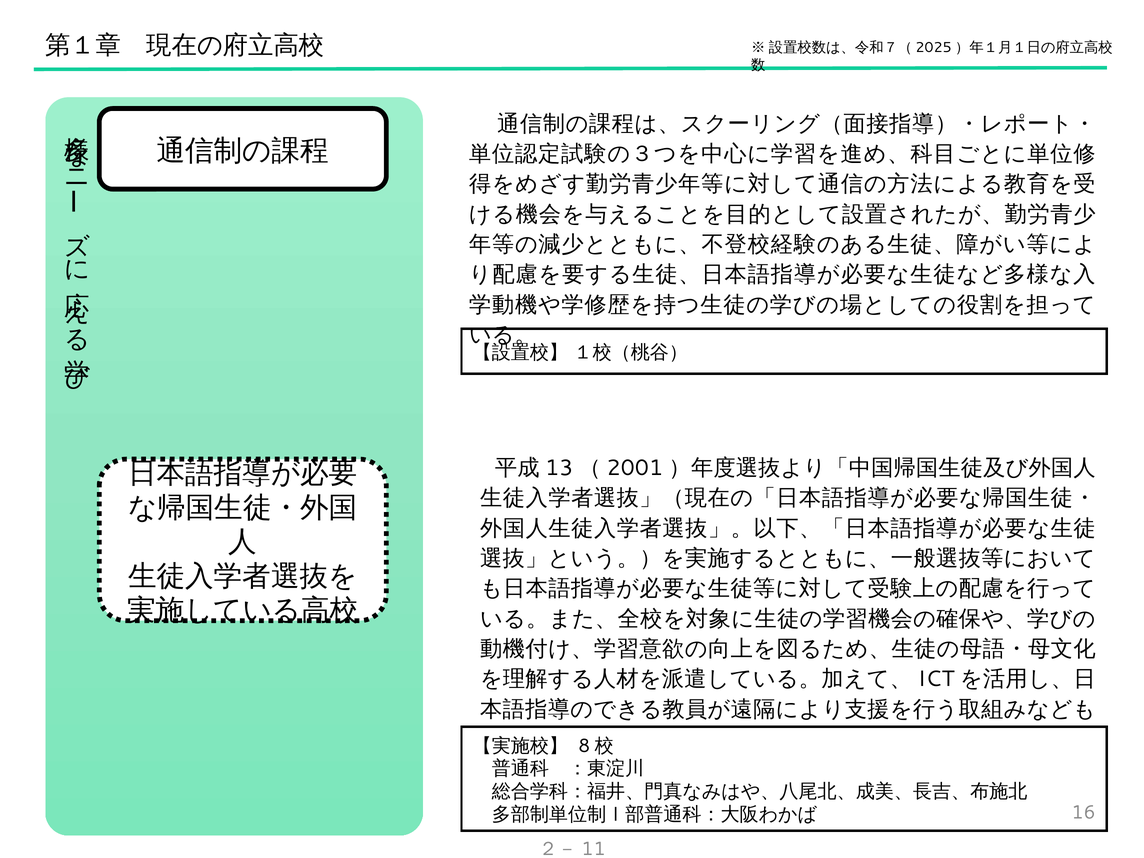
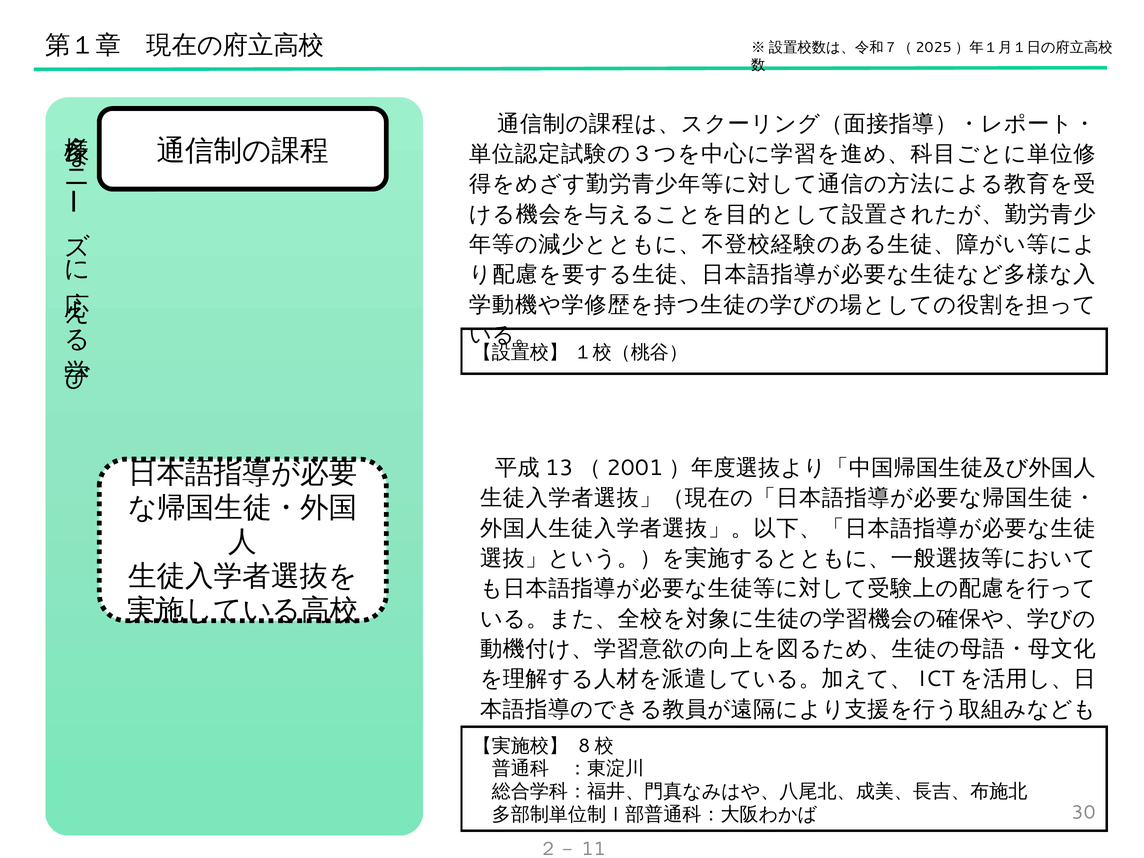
16: 16 -> 30 (1084, 812)
